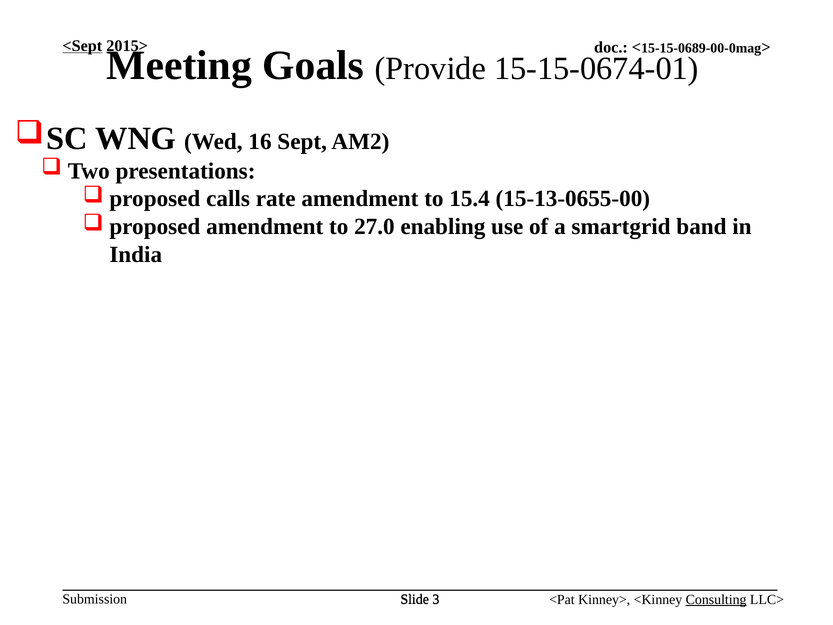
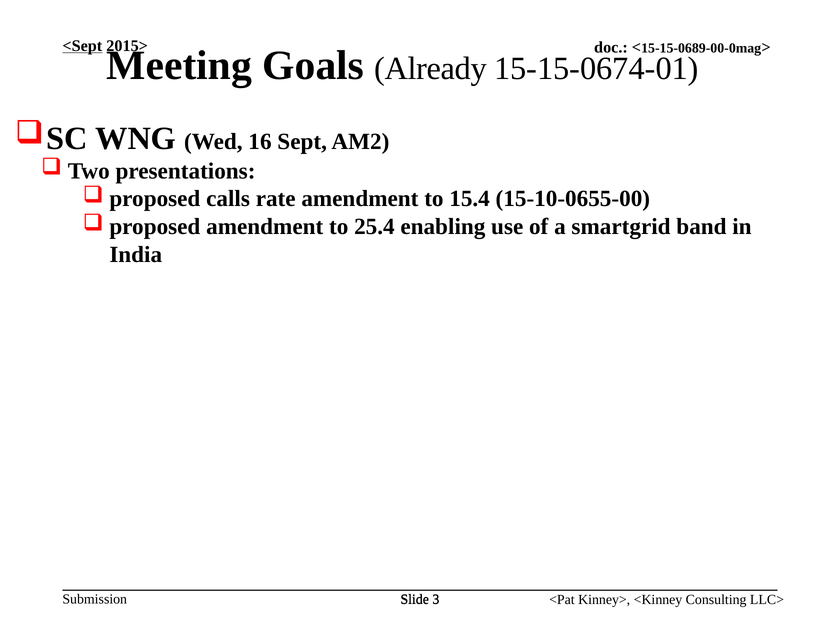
Provide: Provide -> Already (430, 68)
15-13-0655-00: 15-13-0655-00 -> 15-10-0655-00 (573, 199)
27.0: 27.0 -> 25.4 (374, 227)
Consulting underline: present -> none (716, 599)
